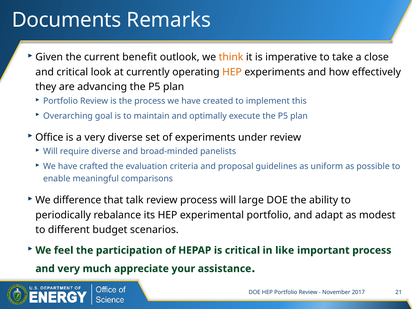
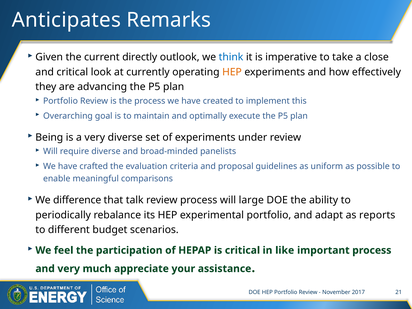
Documents: Documents -> Anticipates (66, 20)
benefit: benefit -> directly (140, 57)
think colour: orange -> blue (231, 57)
Office: Office -> Being (49, 137)
modest: modest -> reports (377, 215)
